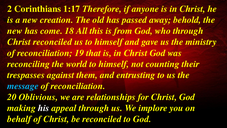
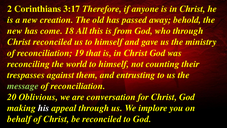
1:17: 1:17 -> 3:17 (72, 9)
message colour: light blue -> light green (23, 86)
relationships: relationships -> conversation (111, 97)
